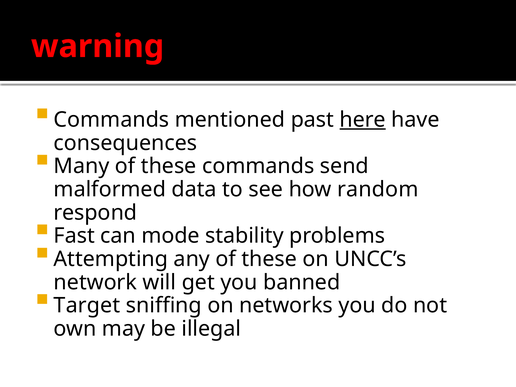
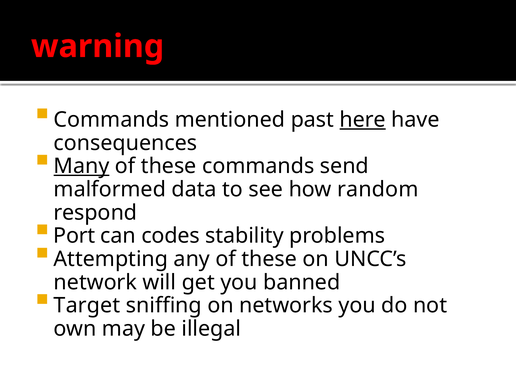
Many underline: none -> present (82, 166)
Fast: Fast -> Port (74, 236)
mode: mode -> codes (171, 236)
